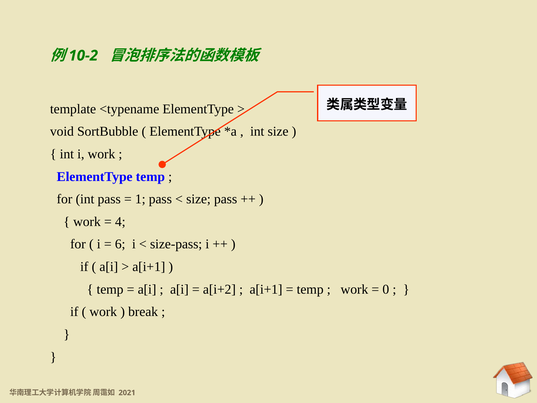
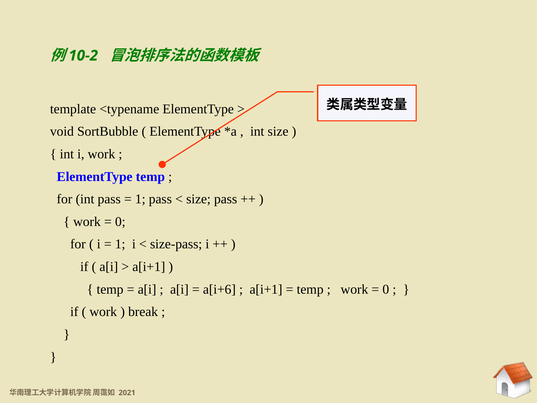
4: 4 -> 0 (120, 222)
6: 6 -> 1 (120, 244)
a[i+2: a[i+2 -> a[i+6 (219, 289)
